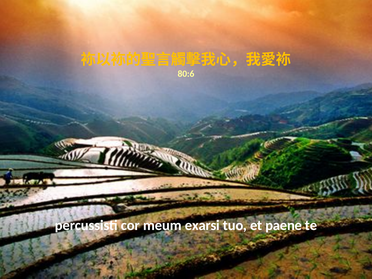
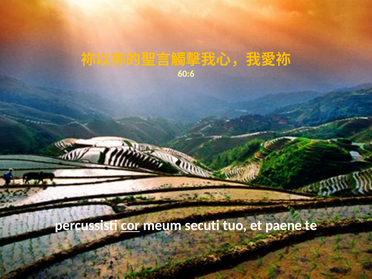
80:6: 80:6 -> 60:6 (186, 74)
cor underline: none -> present (130, 225)
exarsi: exarsi -> secuti (202, 225)
